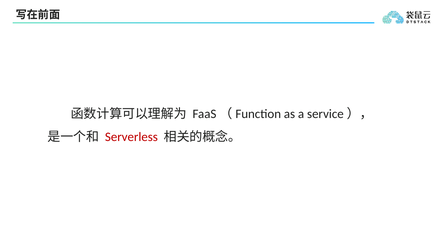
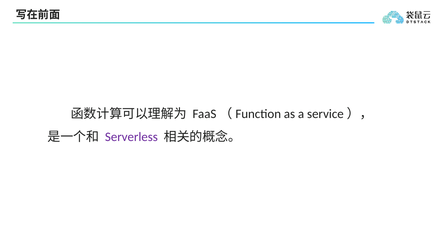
Serverless colour: red -> purple (131, 137)
